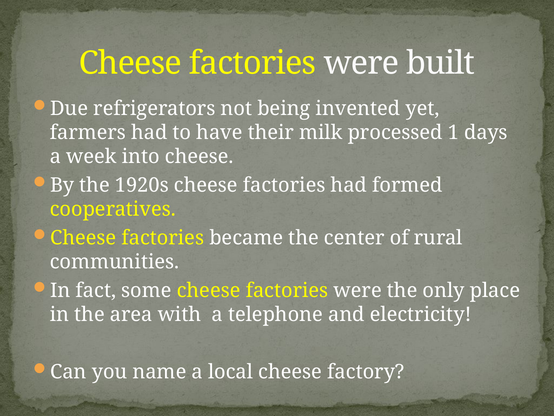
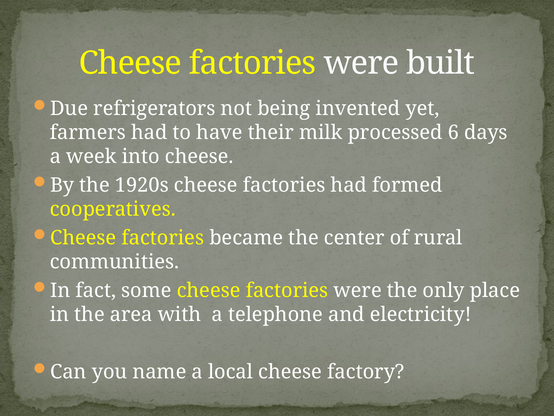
1: 1 -> 6 (453, 132)
